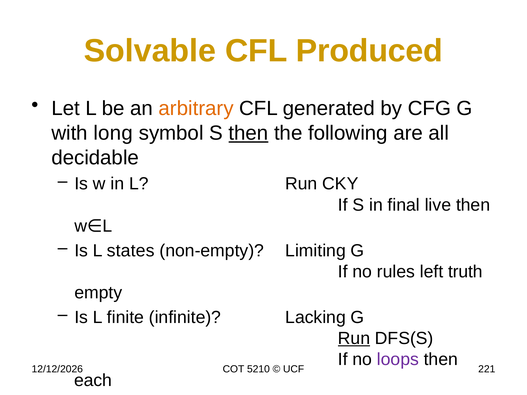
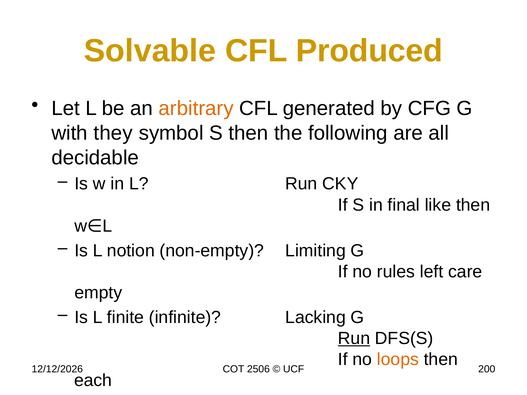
long: long -> they (113, 133)
then underline: present -> none (248, 133)
live: live -> like (438, 205)
states: states -> notion (131, 251)
truth: truth -> care (465, 272)
loops colour: purple -> orange (398, 360)
5210: 5210 -> 2506 (258, 369)
221: 221 -> 200 (487, 369)
